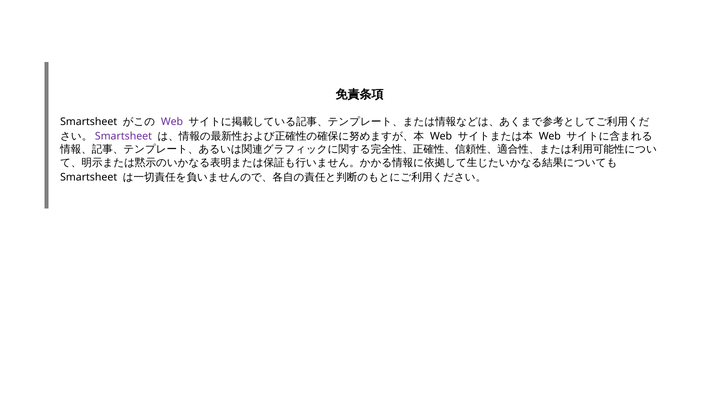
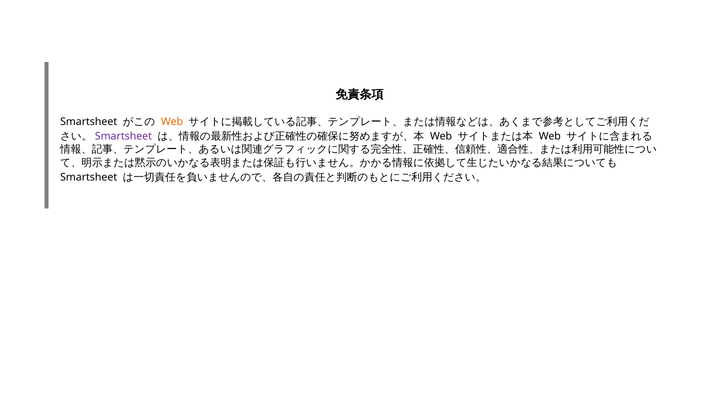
Web colour: purple -> orange (172, 122)
